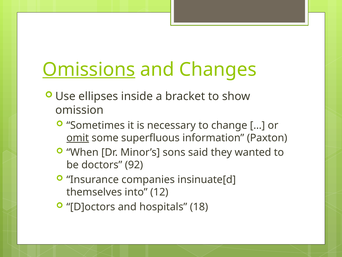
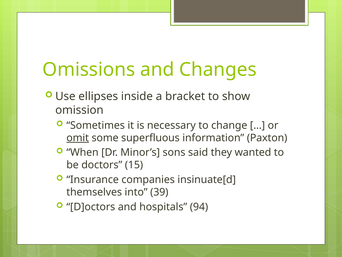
Omissions underline: present -> none (89, 69)
92: 92 -> 15 (134, 165)
12: 12 -> 39 (159, 192)
18: 18 -> 94 (199, 206)
